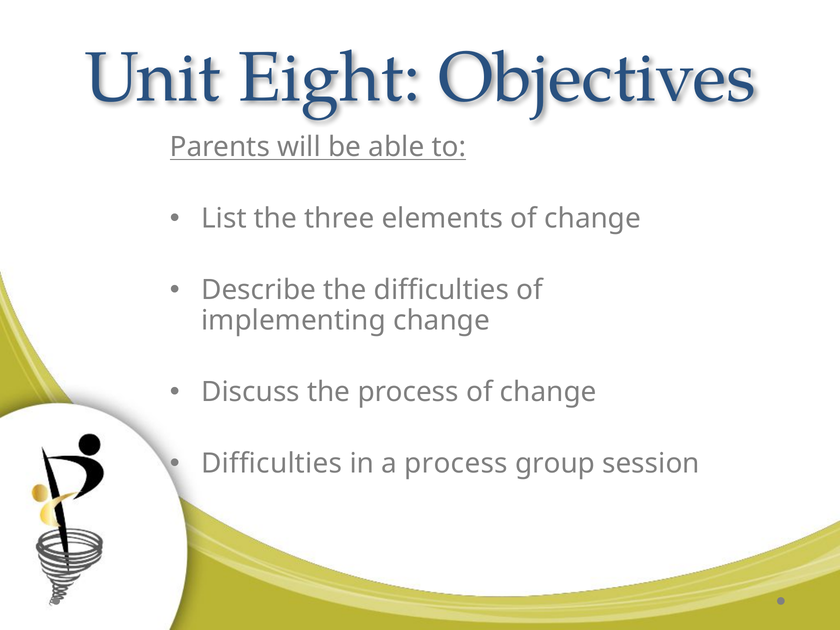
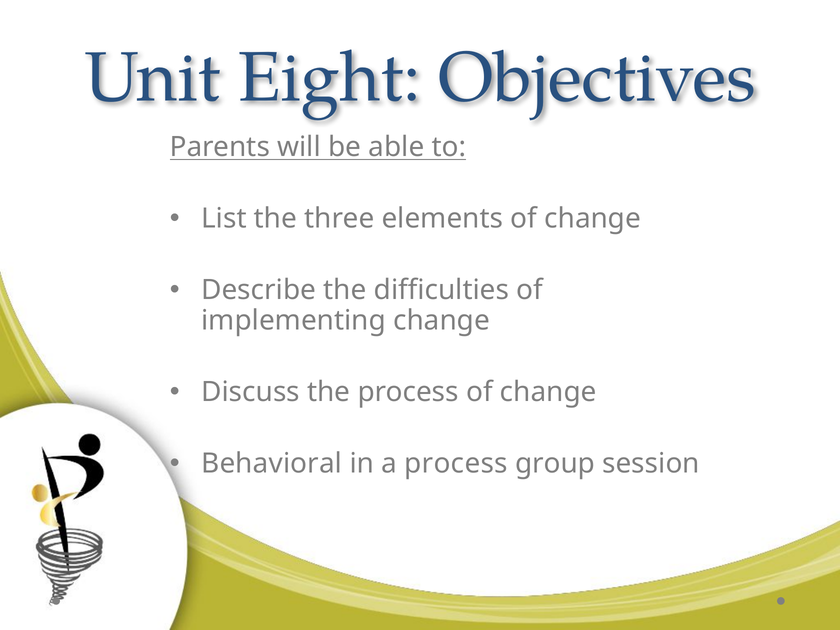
Difficulties: Difficulties -> Behavioral (272, 464)
